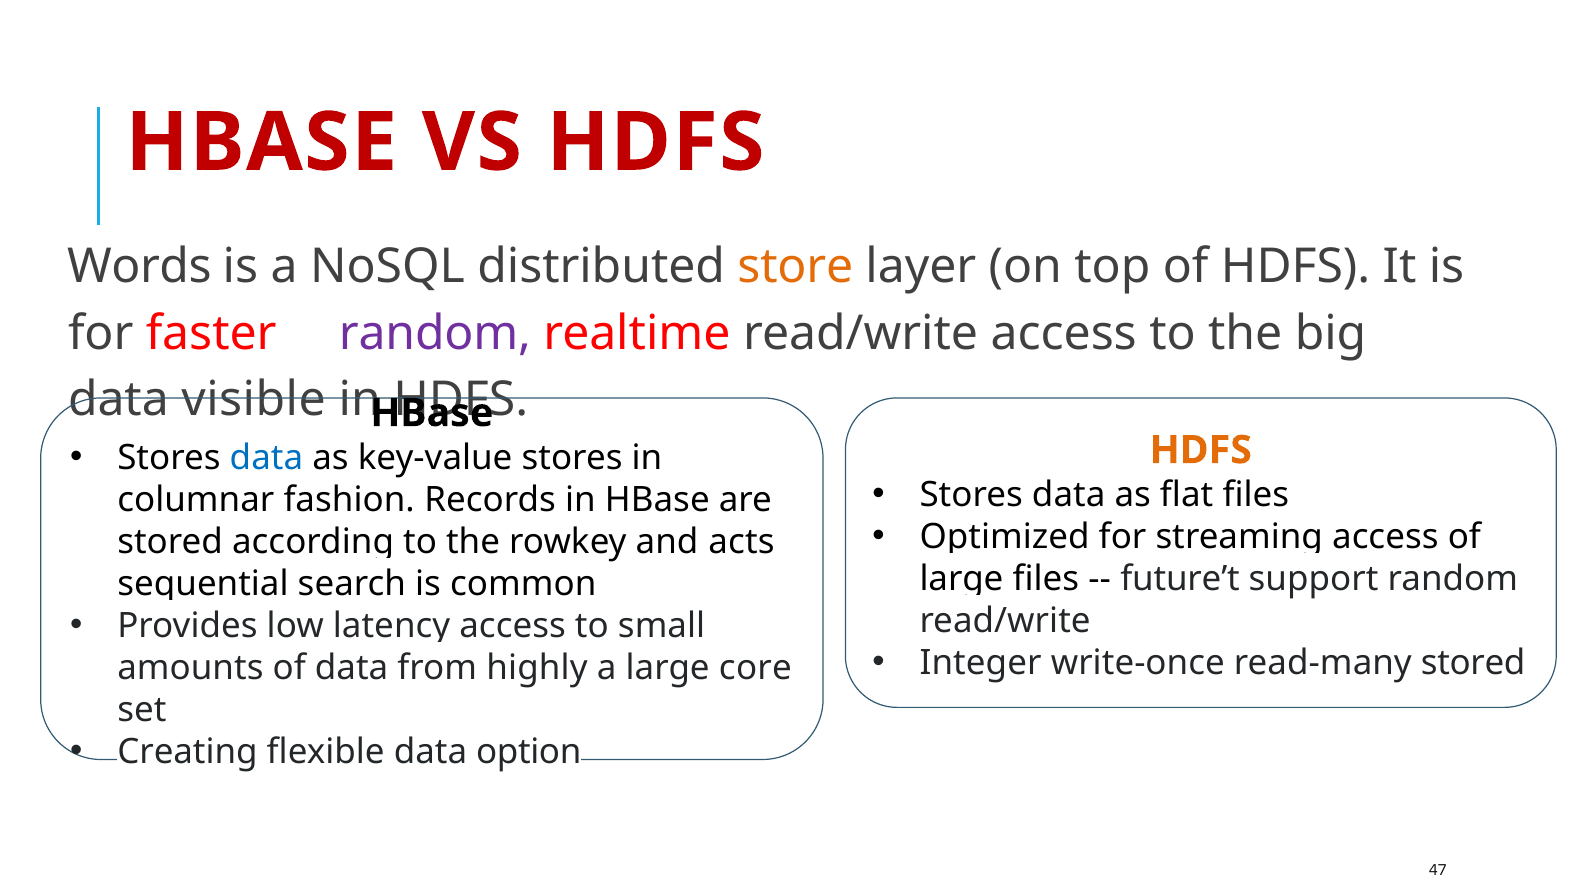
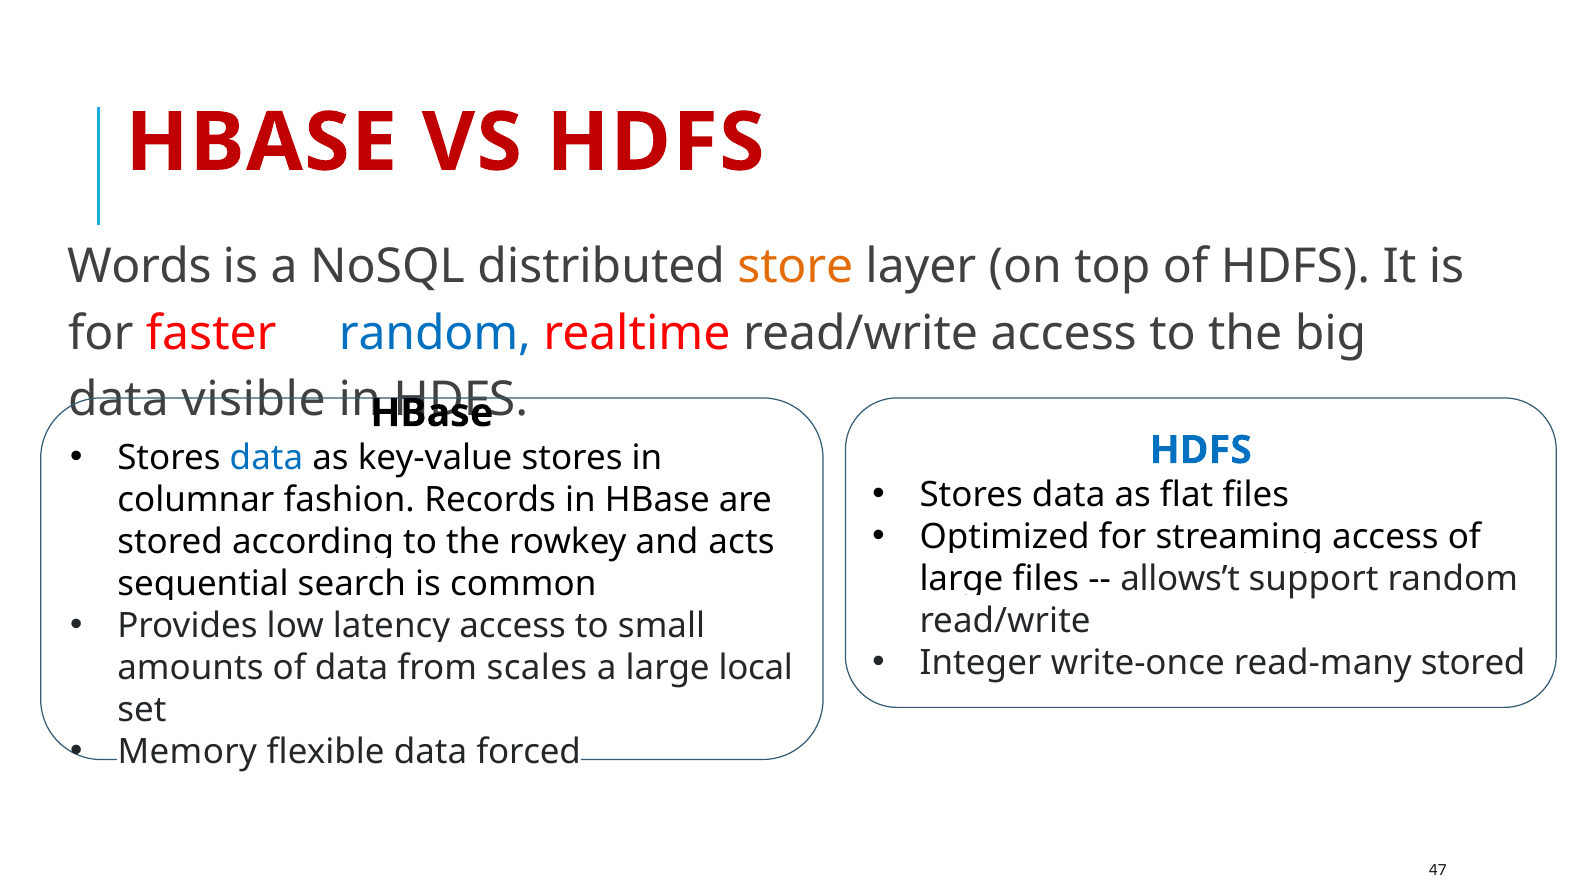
random colour: purple -> blue (435, 333)
HDFS colour: orange -> blue (1201, 450)
future’t: future’t -> allows’t (1180, 578)
highly: highly -> scales (537, 668)
core: core -> local (756, 668)
Creating: Creating -> Memory (187, 752)
option: option -> forced (529, 752)
